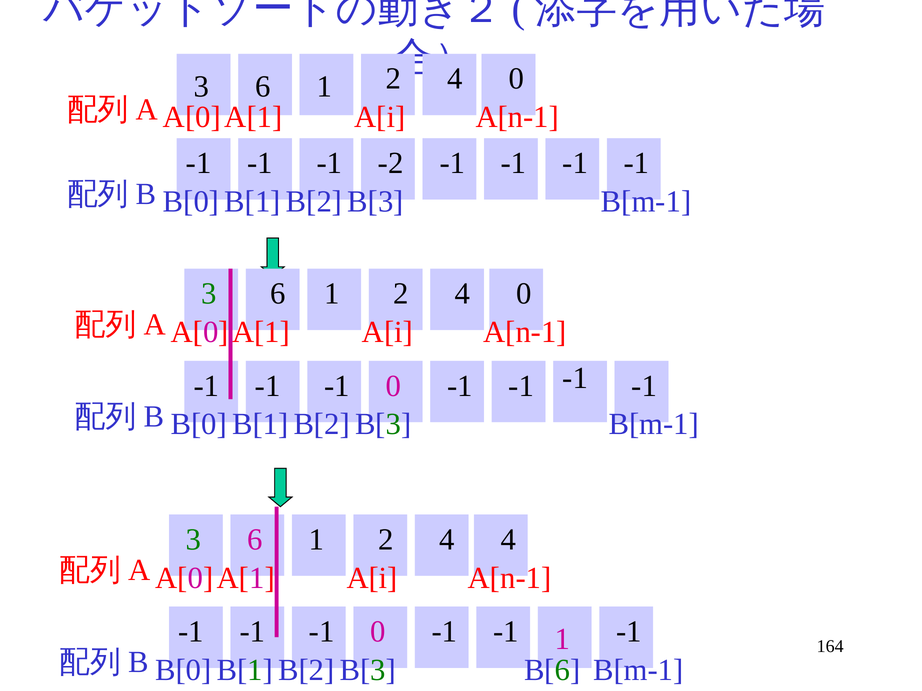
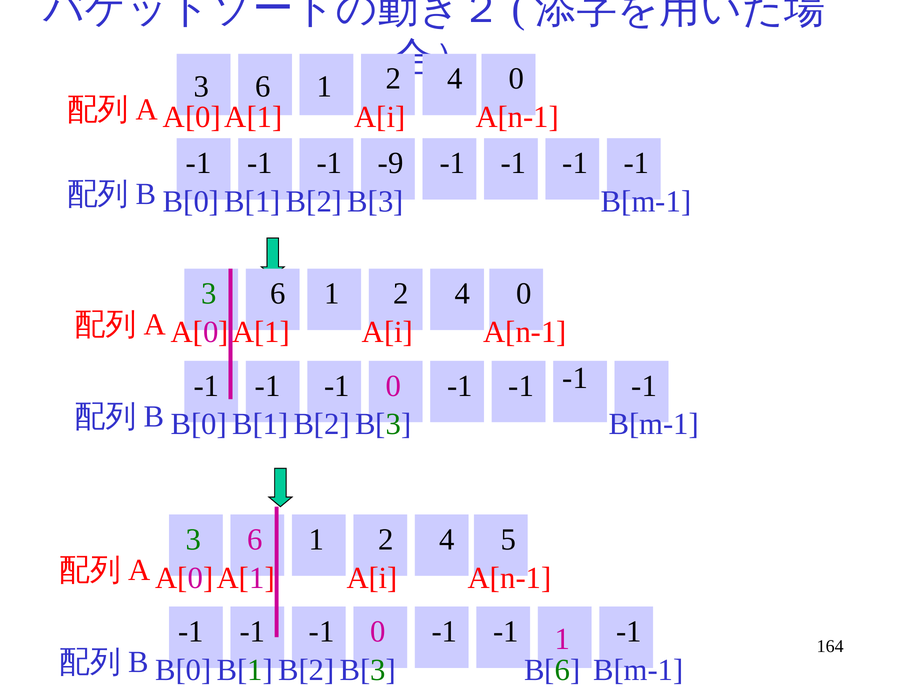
-2: -2 -> -9 (391, 163)
4 4: 4 -> 5 (509, 540)
